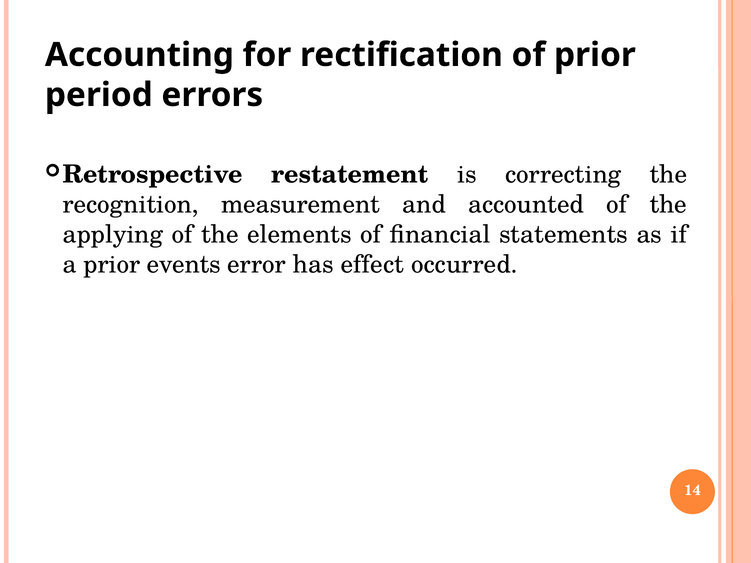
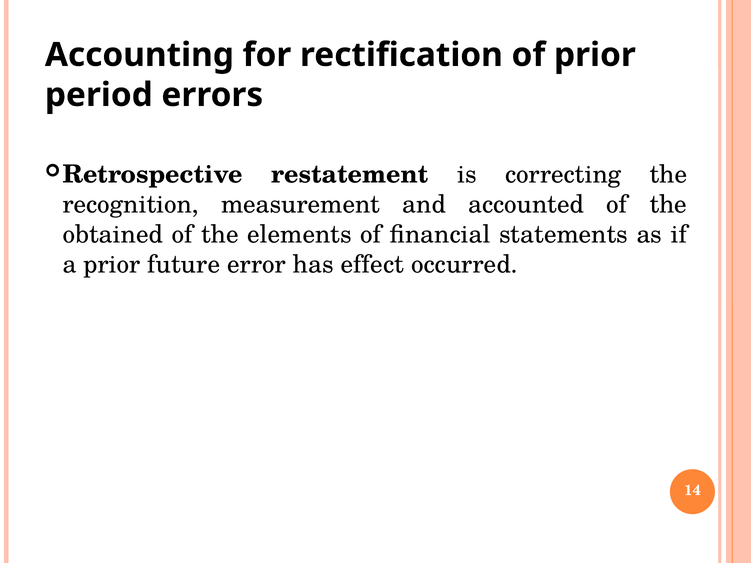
applying: applying -> obtained (113, 235)
events: events -> future (184, 265)
